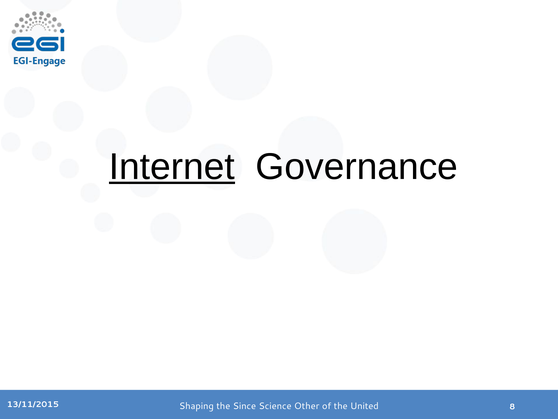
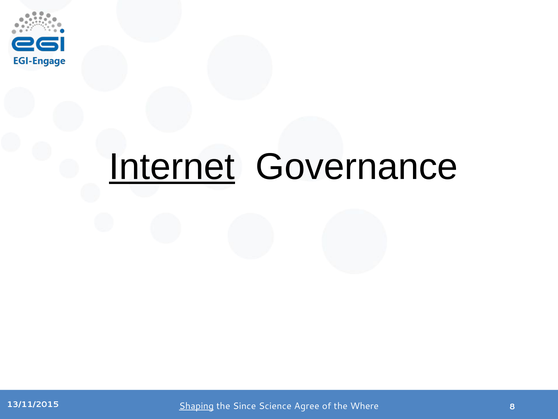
Shaping underline: none -> present (196, 406)
Other: Other -> Agree (307, 406)
United: United -> Where (364, 406)
